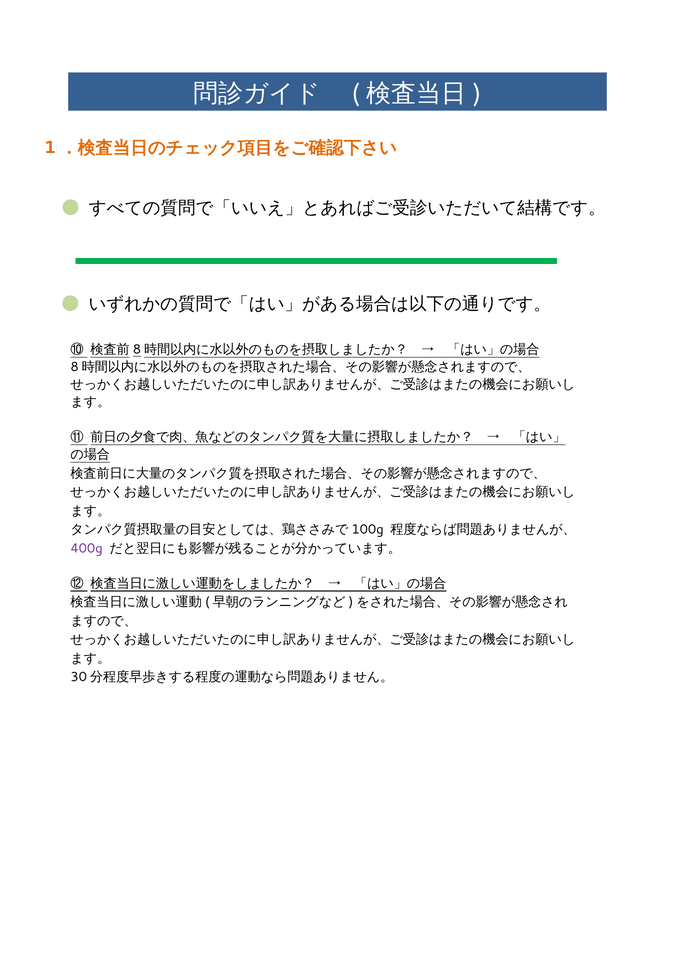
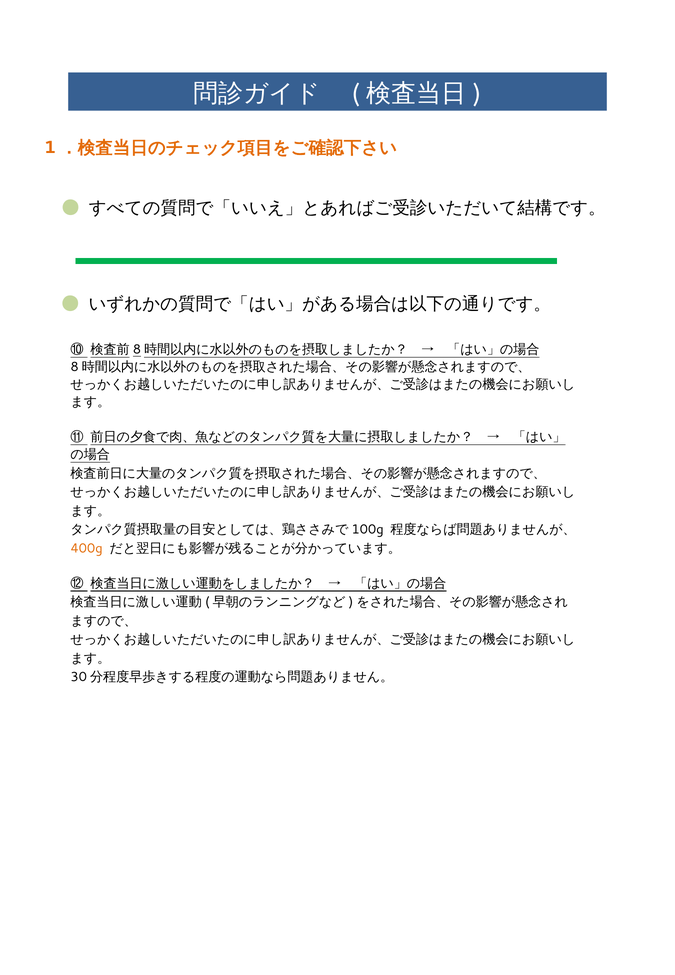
400g colour: purple -> orange (87, 548)
